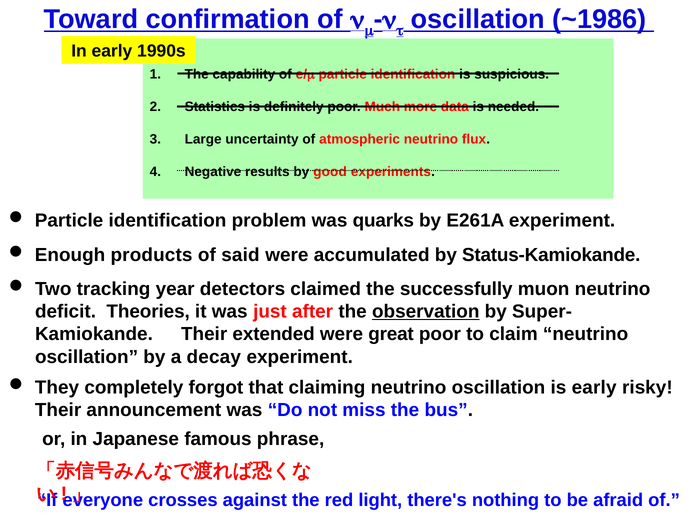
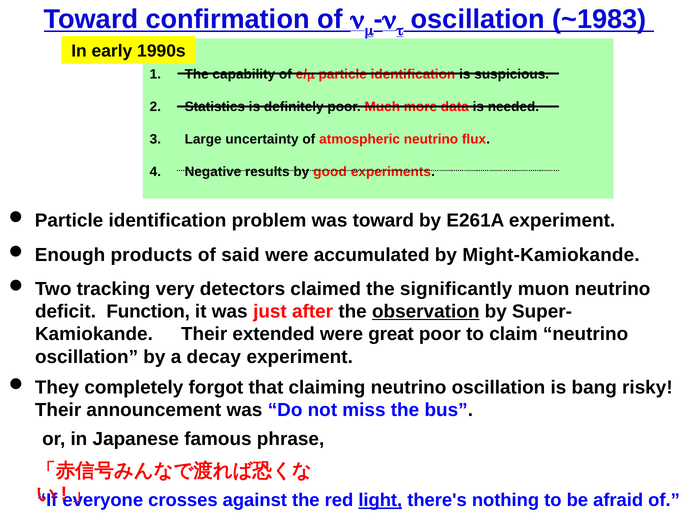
~1986: ~1986 -> ~1983 (599, 20)
was quarks: quarks -> toward (383, 221)
Status-Kamiokande: Status-Kamiokande -> Might-Kamiokande (551, 255)
year: year -> very (175, 289)
successfully: successfully -> significantly (456, 289)
Theories: Theories -> Function (148, 312)
is early: early -> bang (594, 388)
light underline: none -> present (380, 501)
